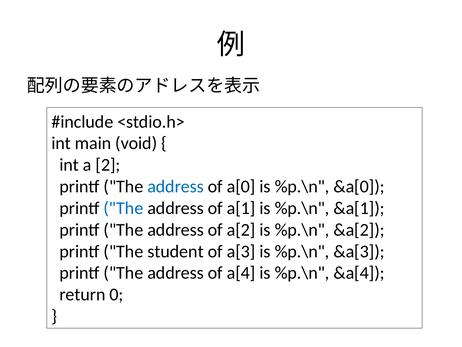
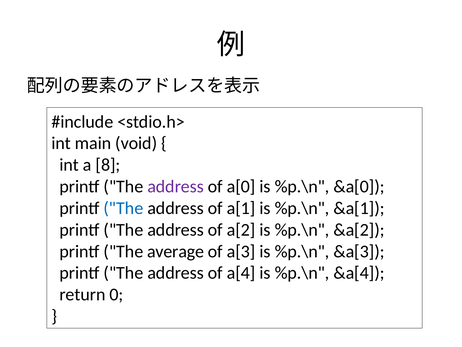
2: 2 -> 8 (108, 165)
address colour: blue -> purple (176, 186)
student: student -> average (176, 251)
